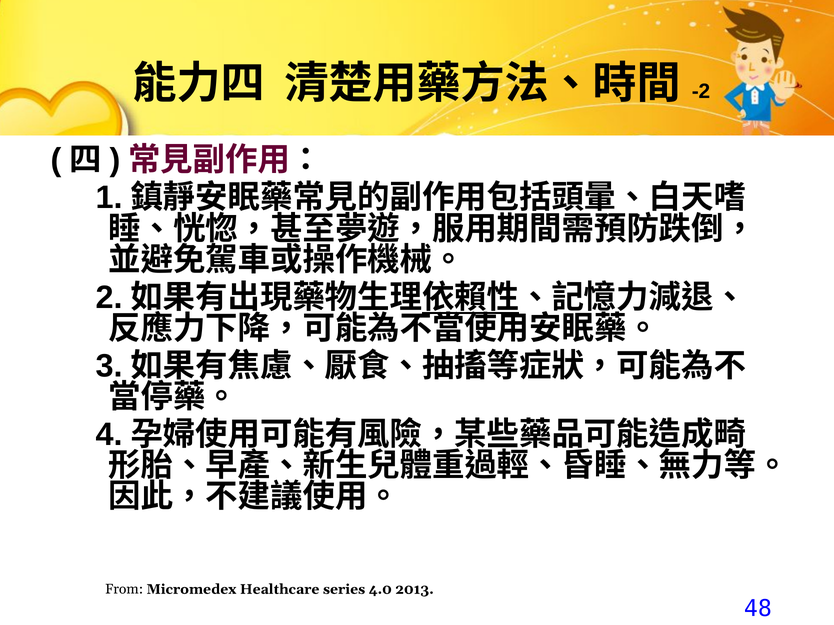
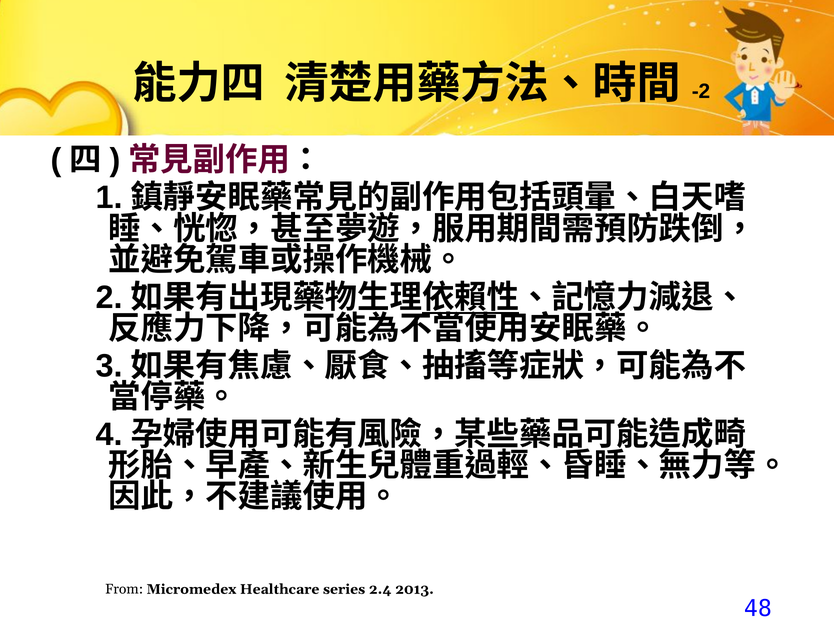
4.0: 4.0 -> 2.4 (380, 590)
